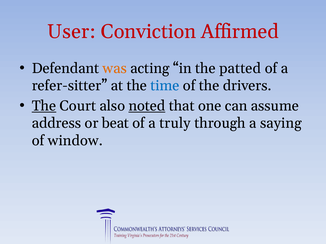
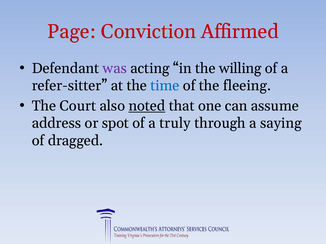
User: User -> Page (71, 32)
was colour: orange -> purple (115, 68)
patted: patted -> willing (240, 68)
drivers: drivers -> fleeing (247, 86)
The underline: present -> none (44, 106)
beat: beat -> spot (115, 123)
window: window -> dragged (75, 141)
